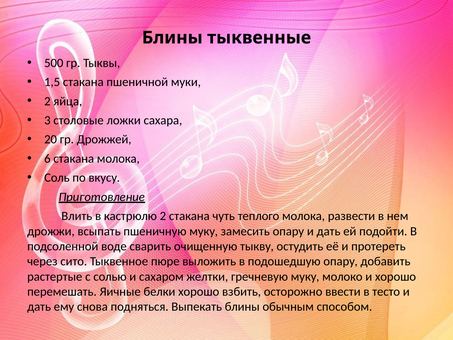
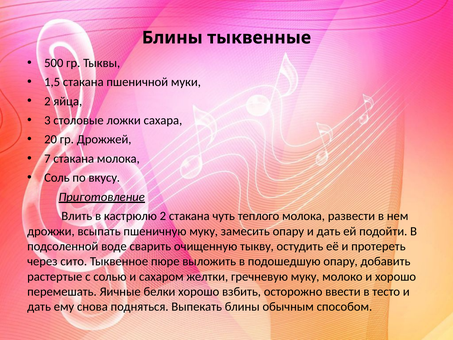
6: 6 -> 7 (47, 159)
